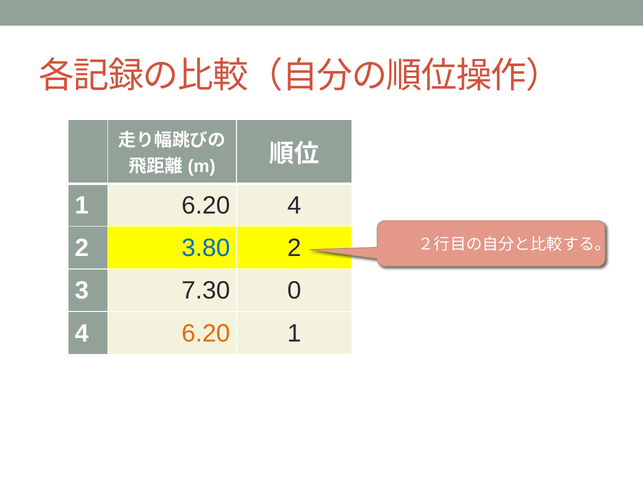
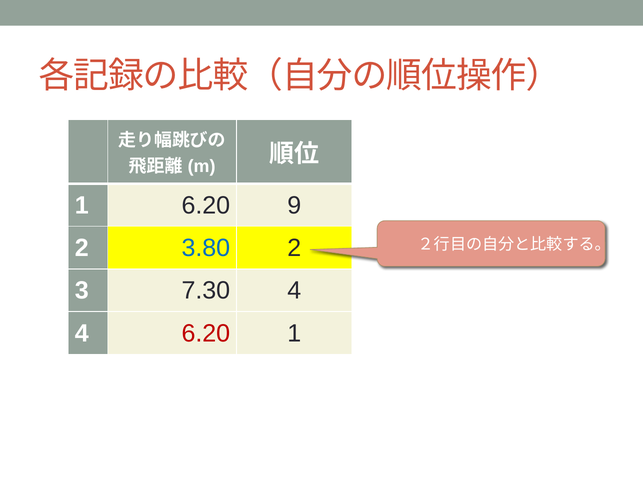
6.20 4: 4 -> 9 (294, 205)
7.30 0: 0 -> 4 (294, 291)
6.20 colour: orange -> red (206, 334)
